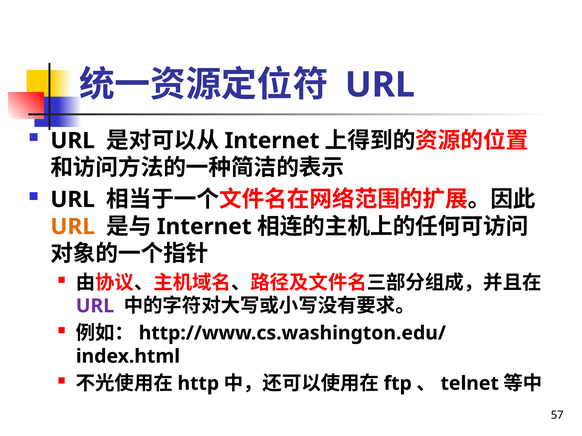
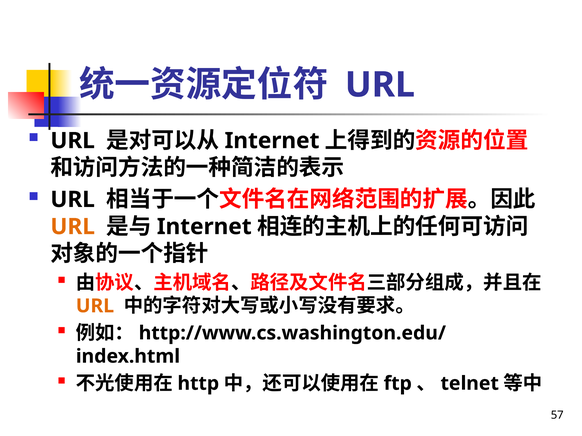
URL colour: purple -> orange (95, 306)
